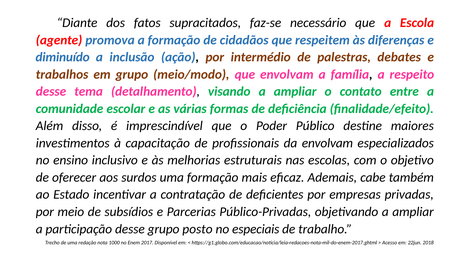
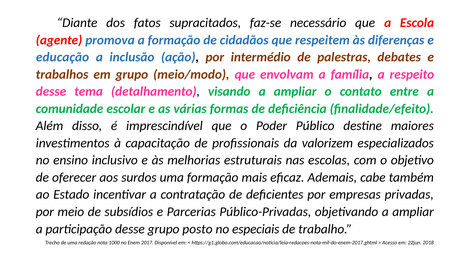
diminuído: diminuído -> educação (63, 57)
da envolvam: envolvam -> valorizem (327, 143)
